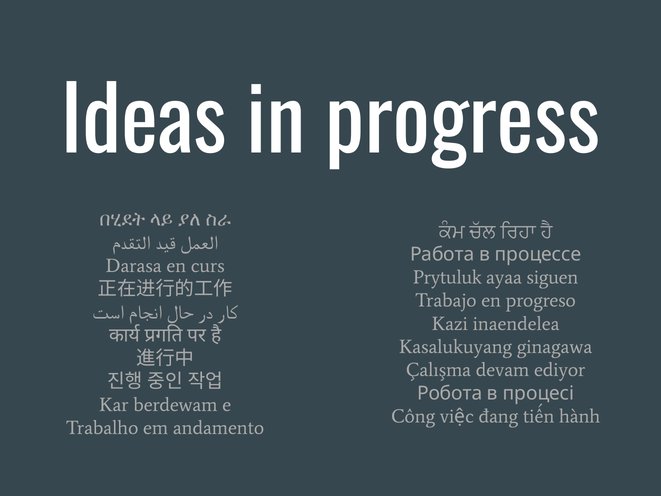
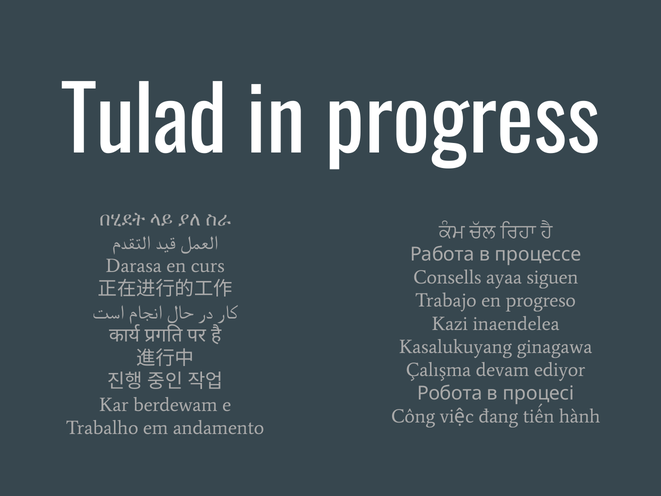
Ideas: Ideas -> Tulad (144, 124)
Prytuluk: Prytuluk -> Consells (447, 277)
